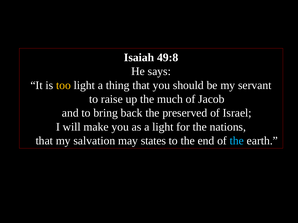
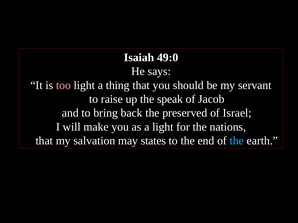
49:8: 49:8 -> 49:0 (168, 58)
too colour: yellow -> pink (63, 85)
much: much -> speak (170, 99)
